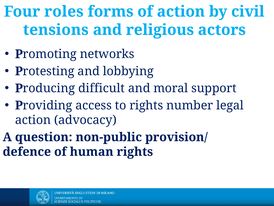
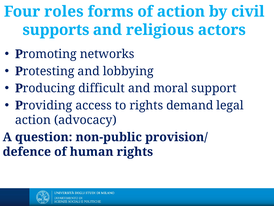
tensions: tensions -> supports (56, 30)
number: number -> demand (190, 105)
